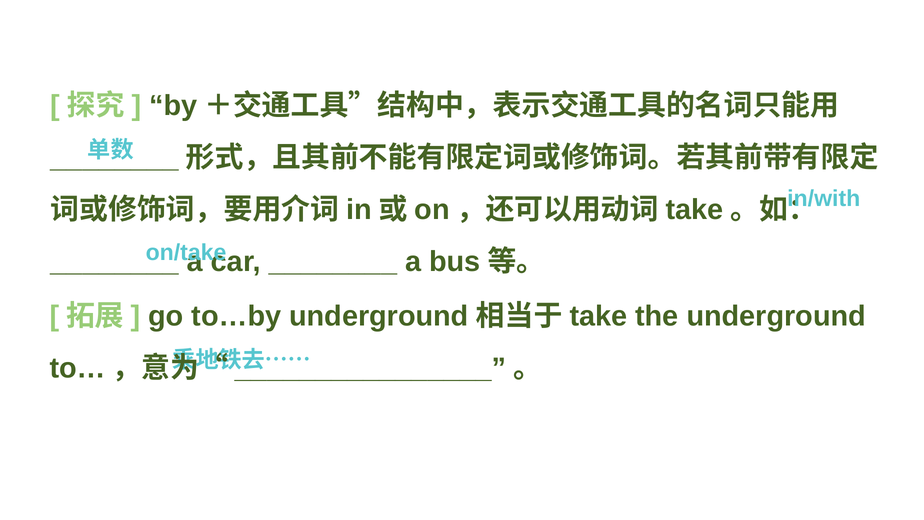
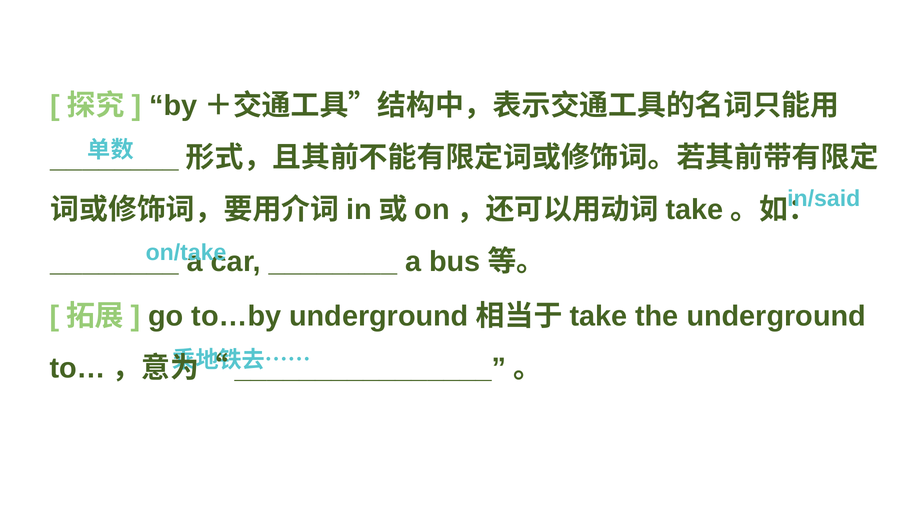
in/with: in/with -> in/said (824, 199)
